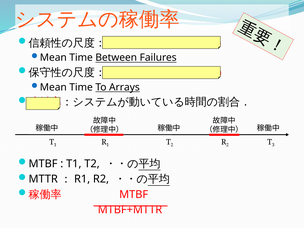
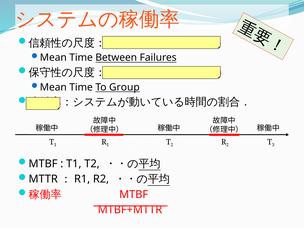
Arrays: Arrays -> Group (124, 87)
